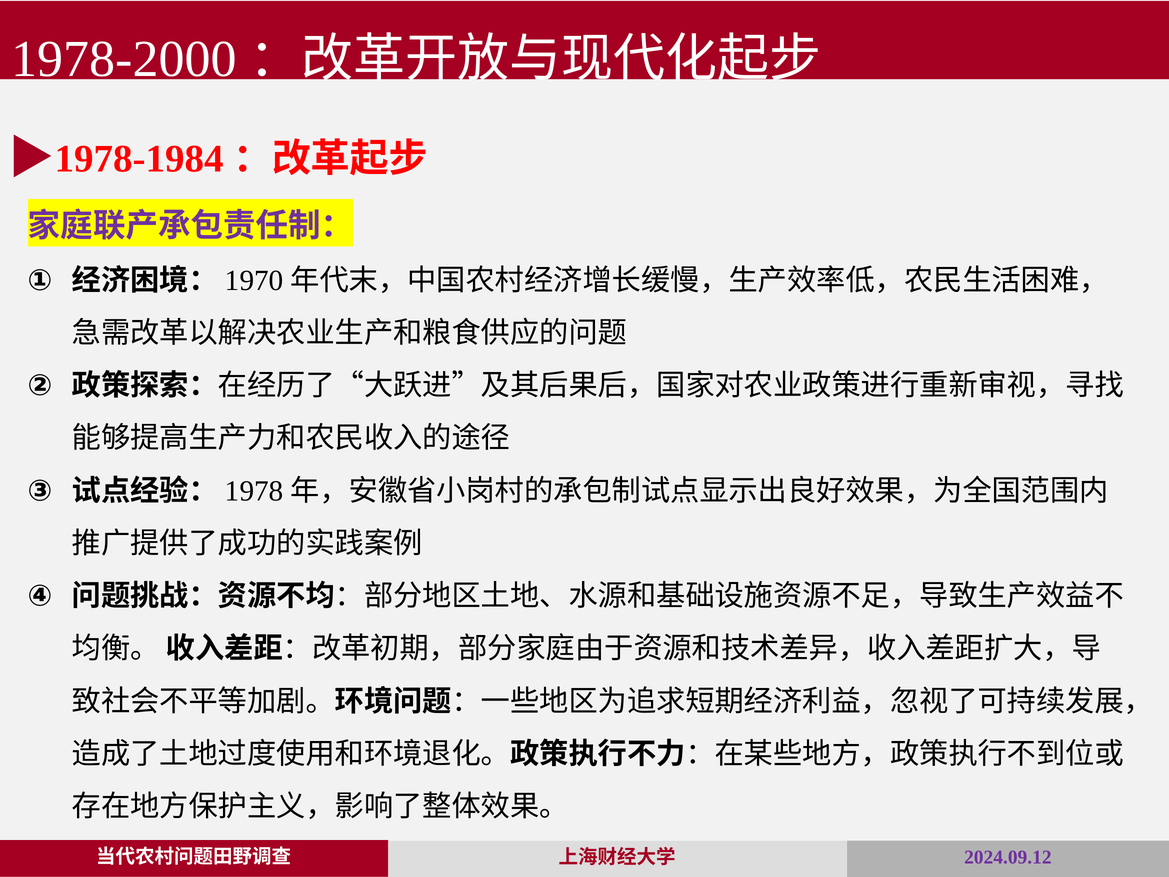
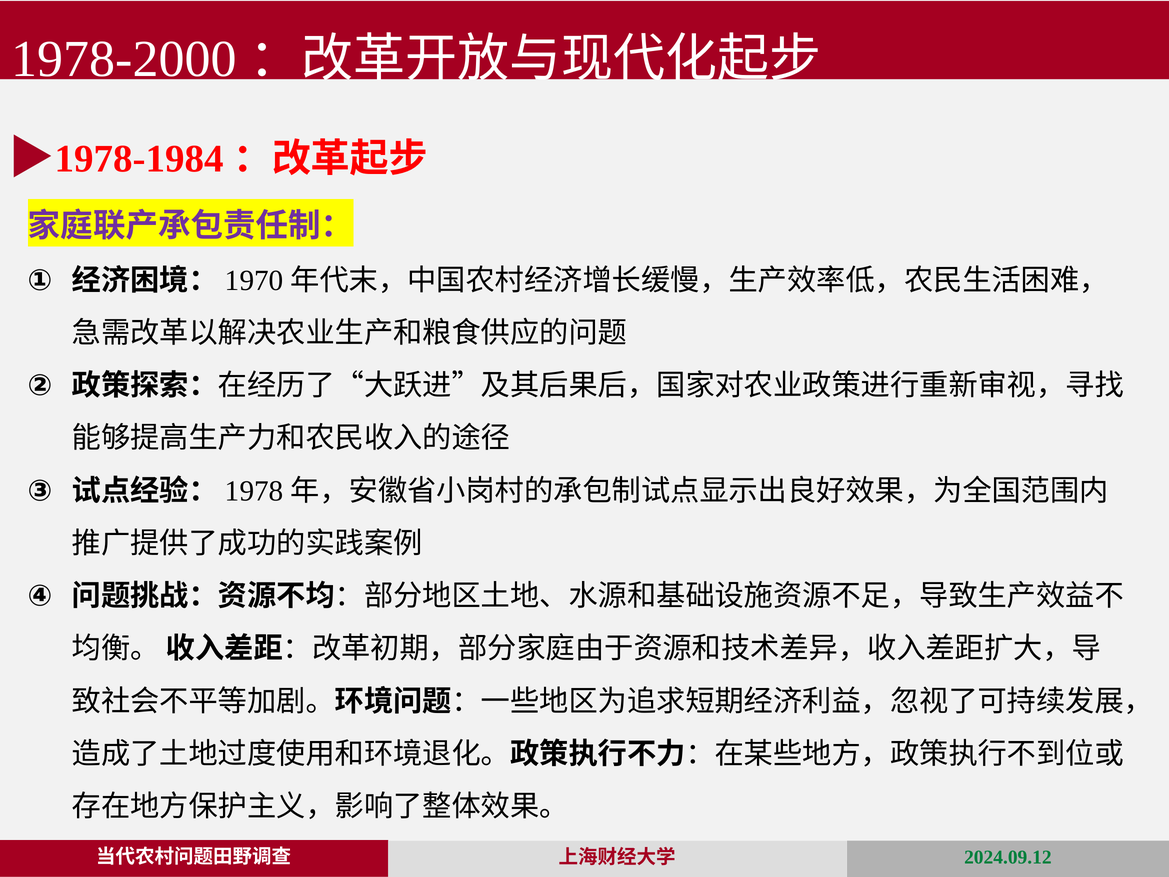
2024.09.12 colour: purple -> green (1008, 857)
